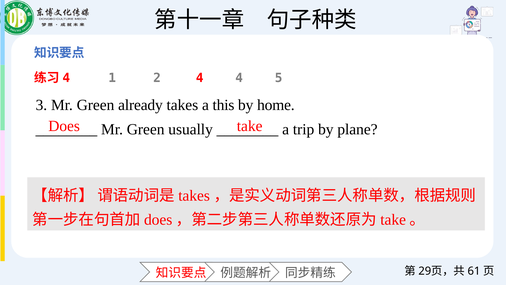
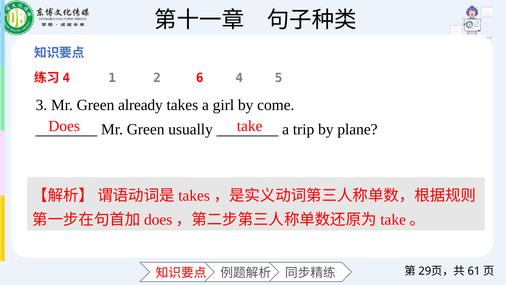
2 4: 4 -> 6 (200, 78)
this: this -> girl (223, 105)
home: home -> come (276, 105)
